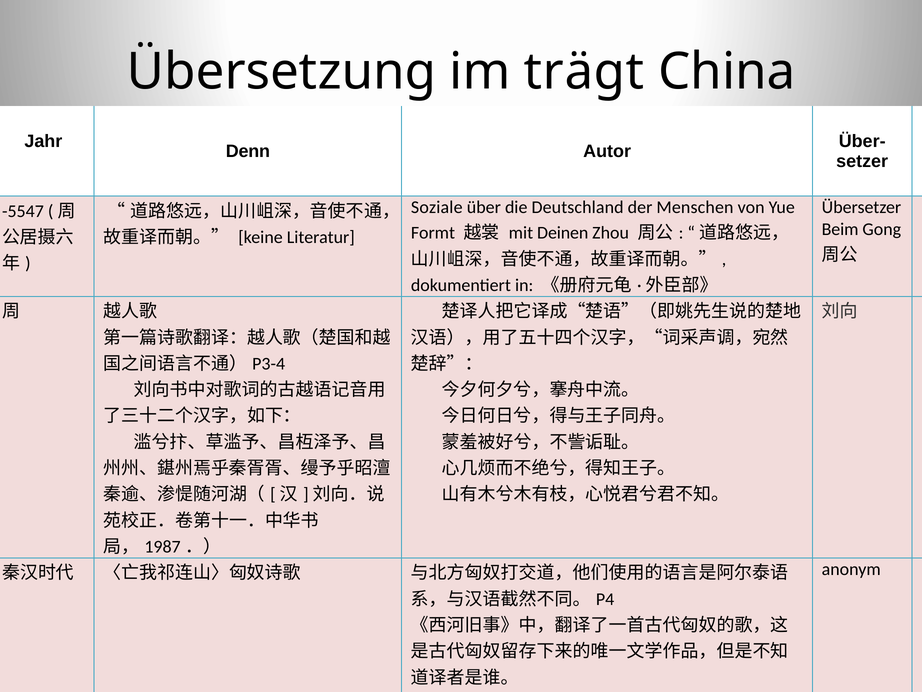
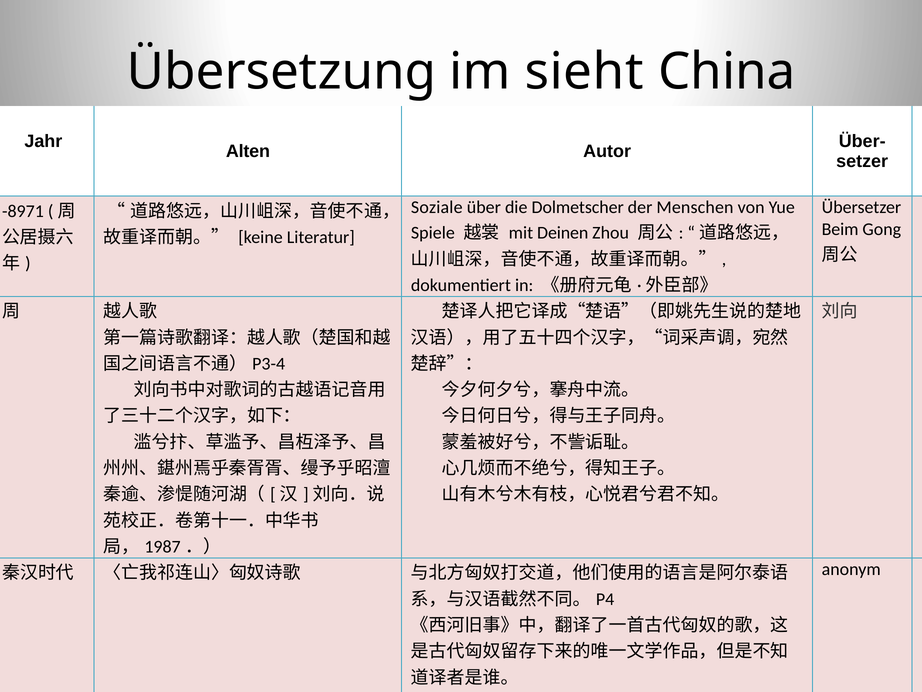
trägt: trägt -> sieht (584, 72)
Denn: Denn -> Alten (248, 151)
Deutschland: Deutschland -> Dolmetscher (578, 207)
-5547: -5547 -> -8971 (23, 211)
Formt: Formt -> Spiele (433, 233)
